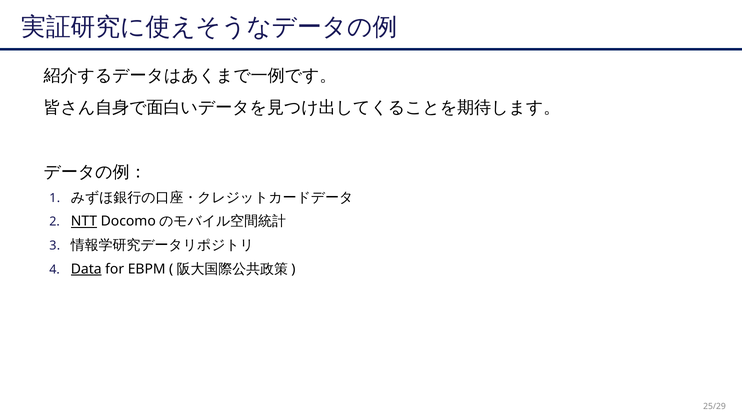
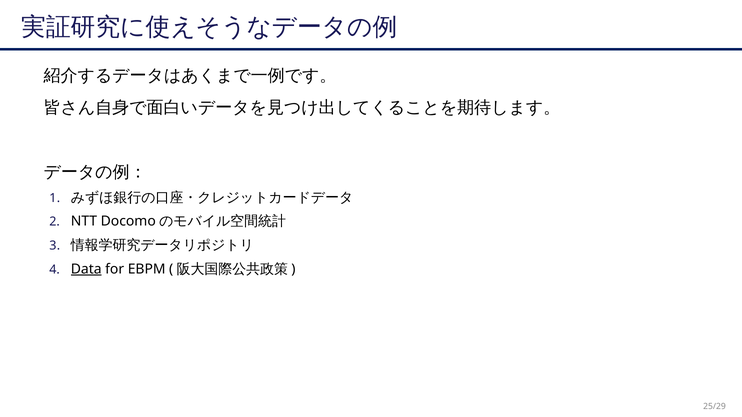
NTT underline: present -> none (84, 222)
